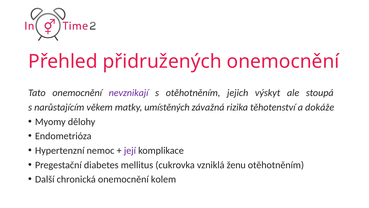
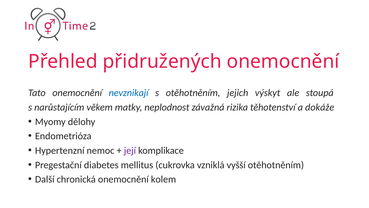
nevznikají colour: purple -> blue (129, 93)
umístěných: umístěných -> neplodnost (167, 107)
ženu: ženu -> vyšší (236, 165)
